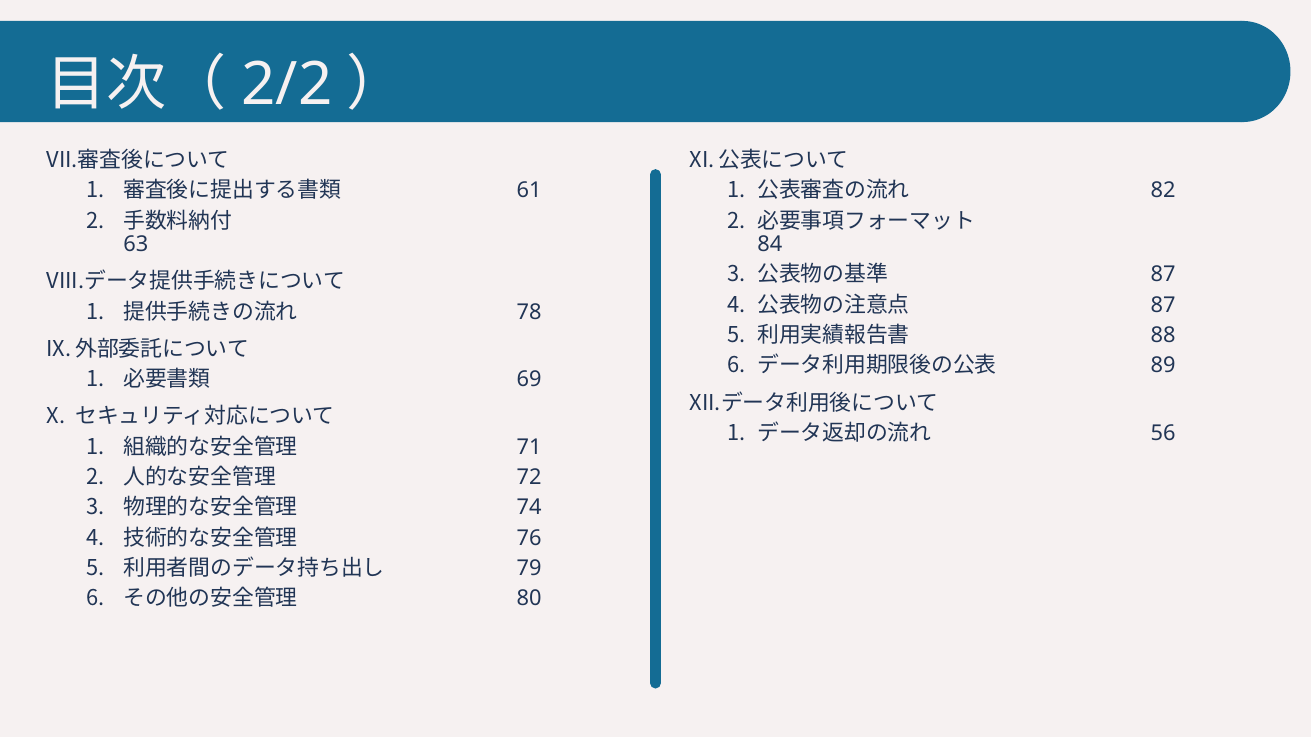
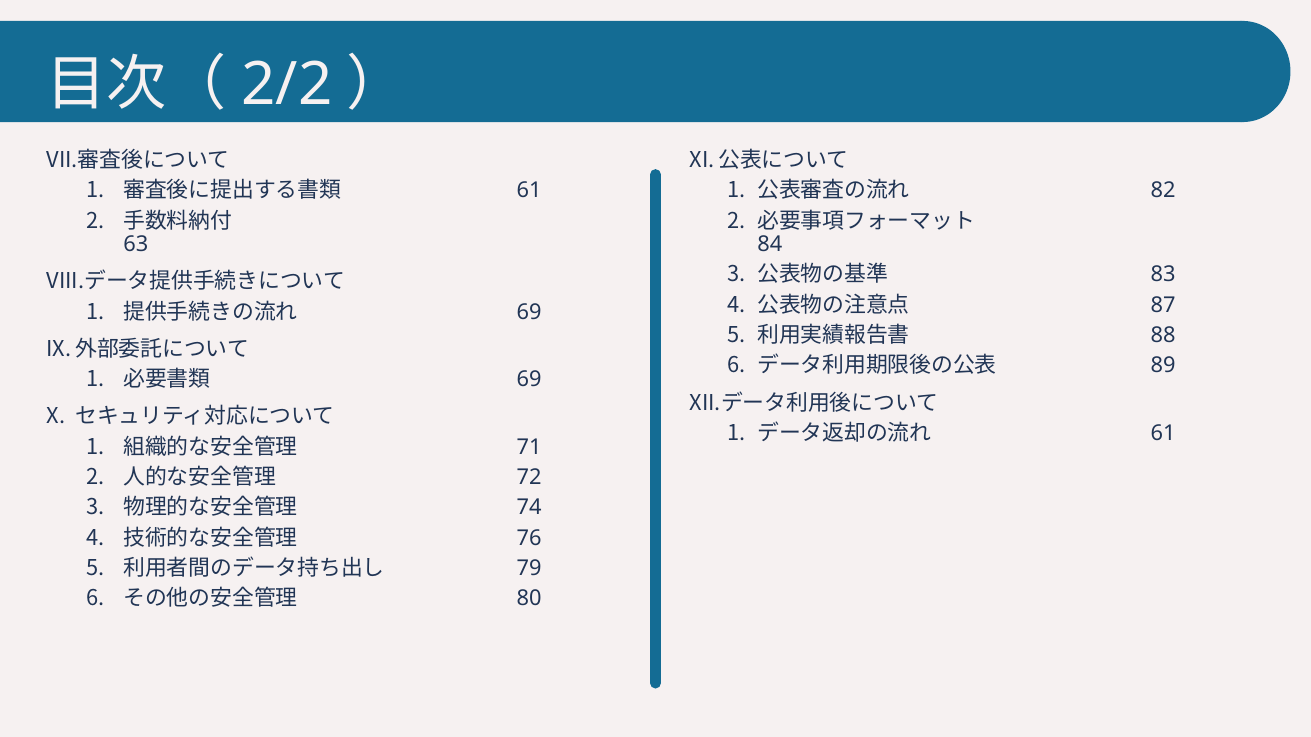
87: 87 -> 83 (1163, 275)
78: 78 -> 69 (529, 312)
56: 56 -> 61 (1163, 434)
